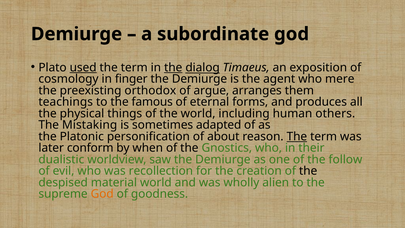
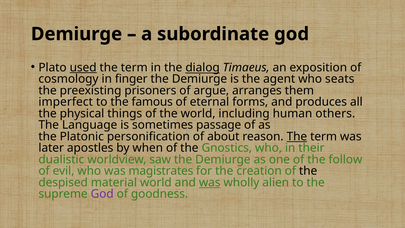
the underline: present -> none (173, 67)
mere: mere -> seats (340, 79)
orthodox: orthodox -> prisoners (150, 90)
teachings: teachings -> imperfect (66, 102)
Mistaking: Mistaking -> Language (90, 125)
adapted: adapted -> passage (219, 125)
conform: conform -> apostles (90, 148)
recollection: recollection -> magistrates (161, 171)
was underline: none -> present (210, 182)
God colour: orange -> purple (102, 194)
